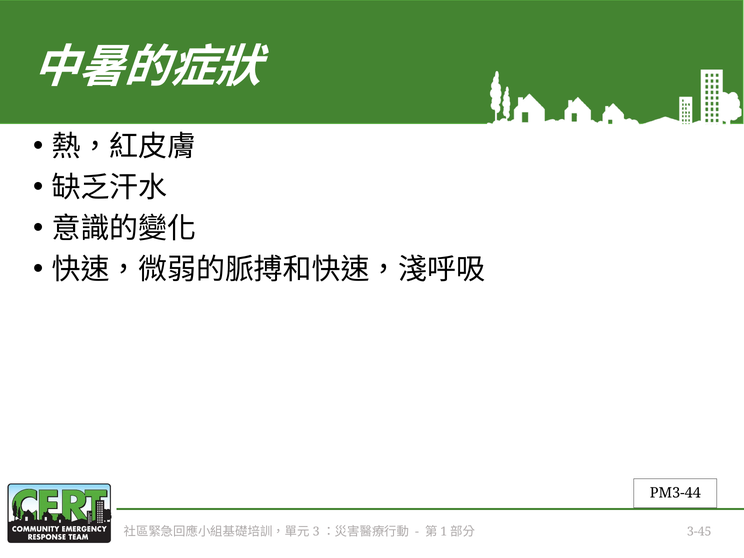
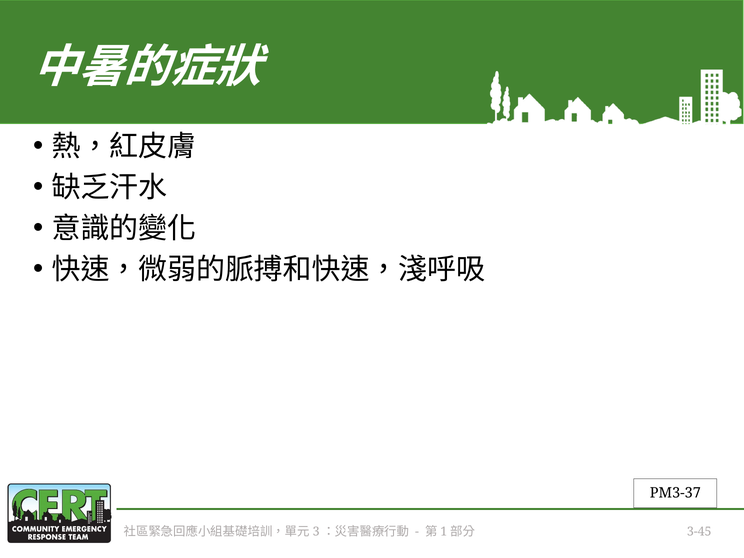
PM3-44: PM3-44 -> PM3-37 (675, 493)
